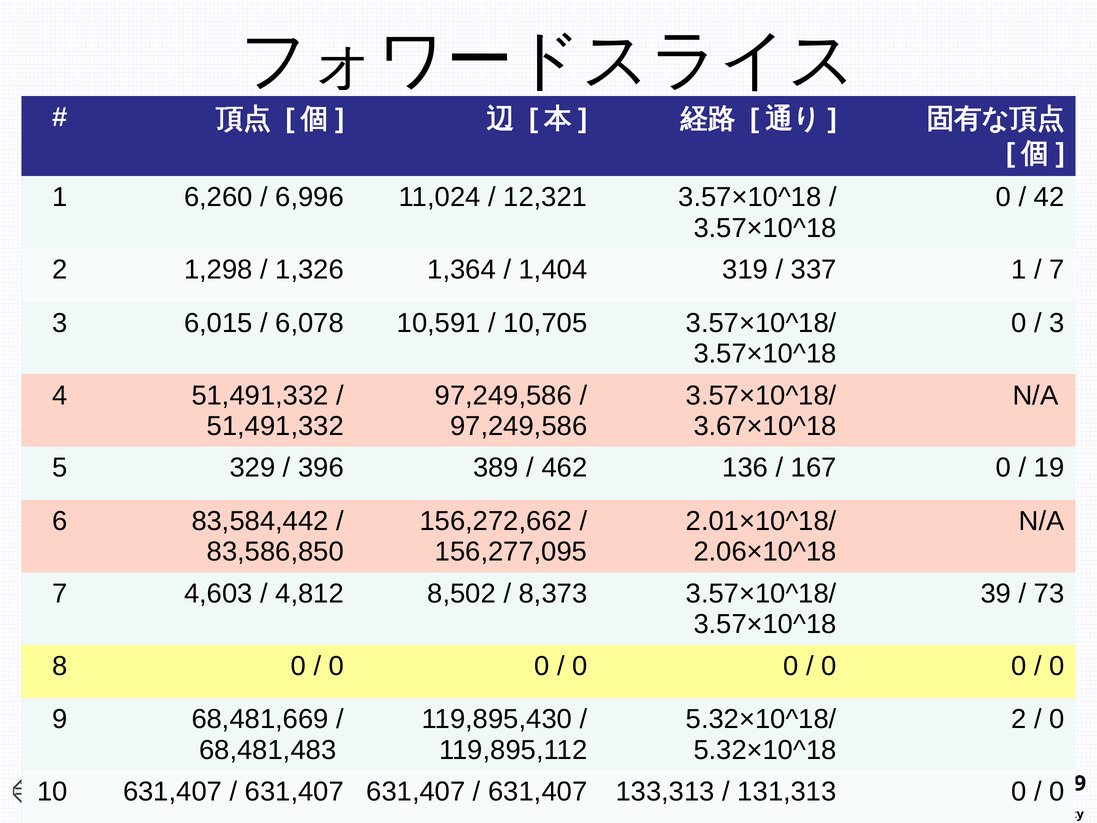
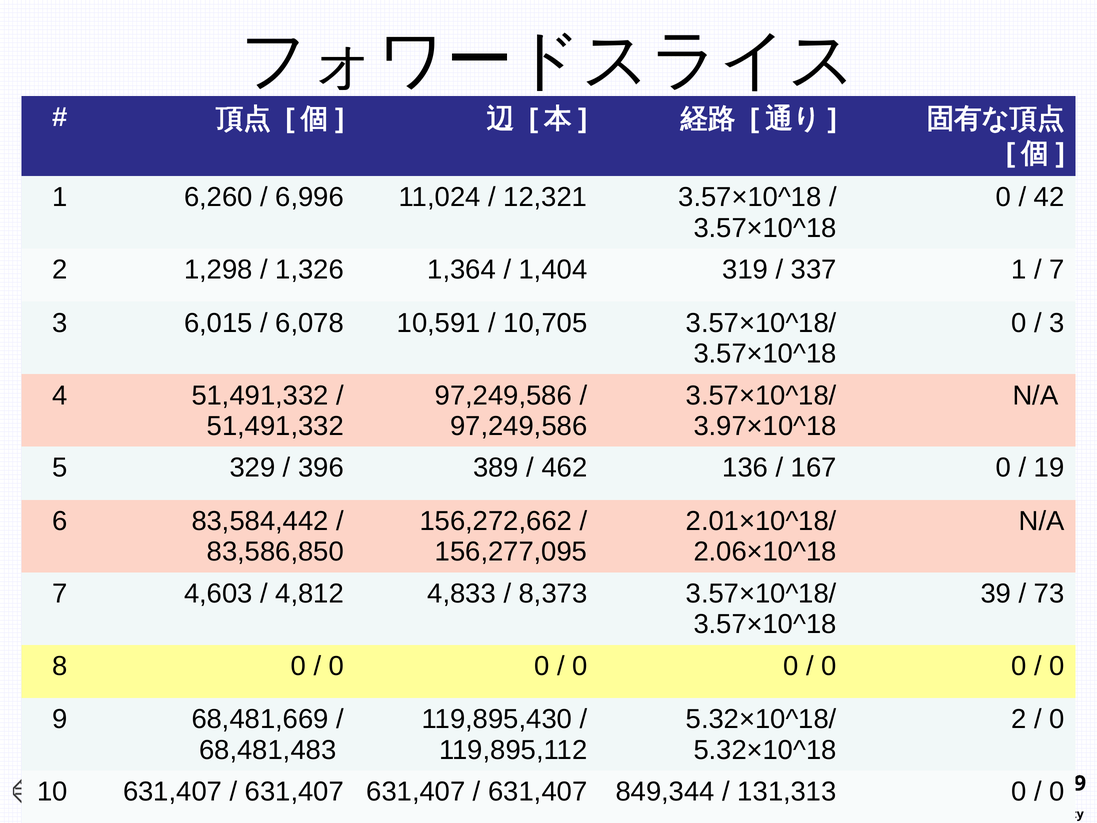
3.67×10^18: 3.67×10^18 -> 3.97×10^18 (765, 426)
8,502: 8,502 -> 4,833 (462, 593)
133,313: 133,313 -> 849,344 (665, 792)
